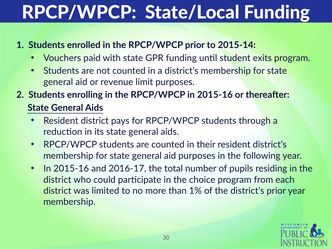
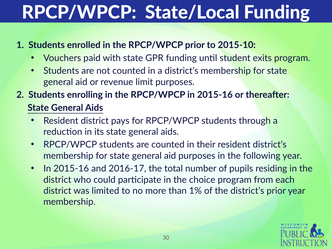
2015-14: 2015-14 -> 2015-10 (237, 45)
